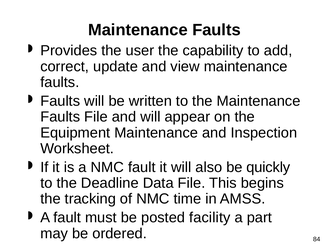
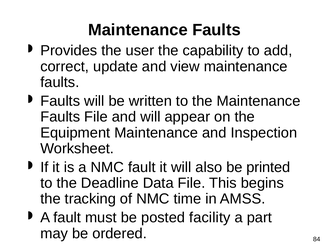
quickly: quickly -> printed (268, 167)
